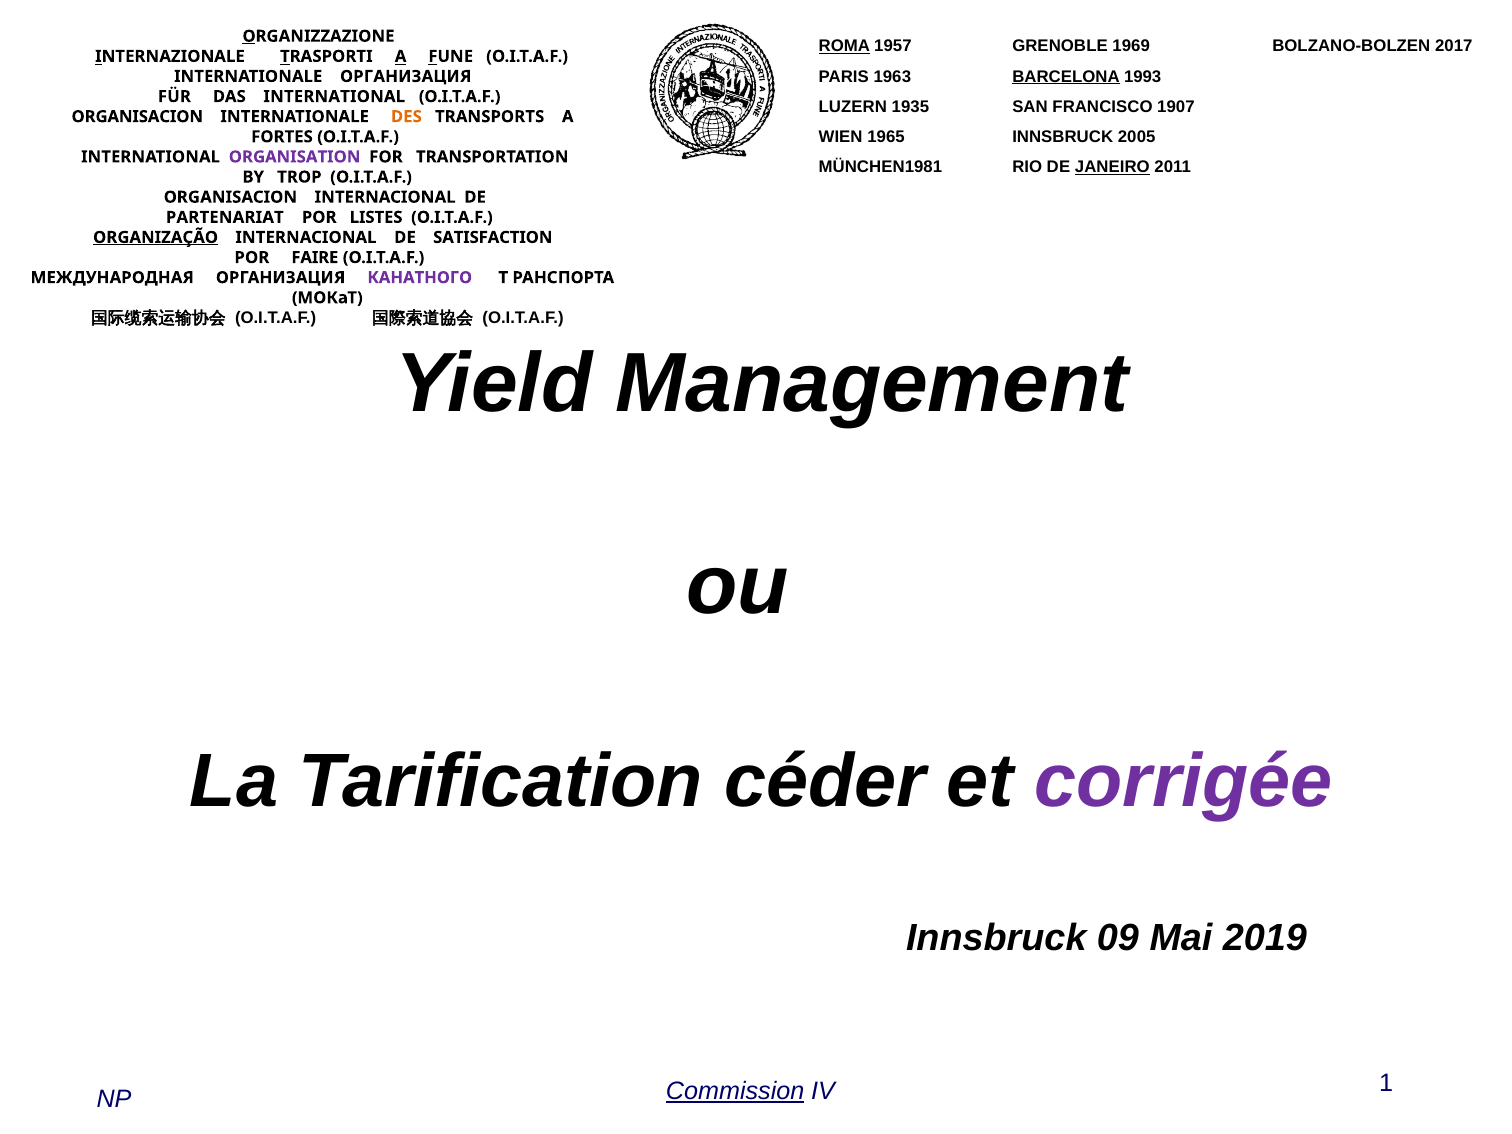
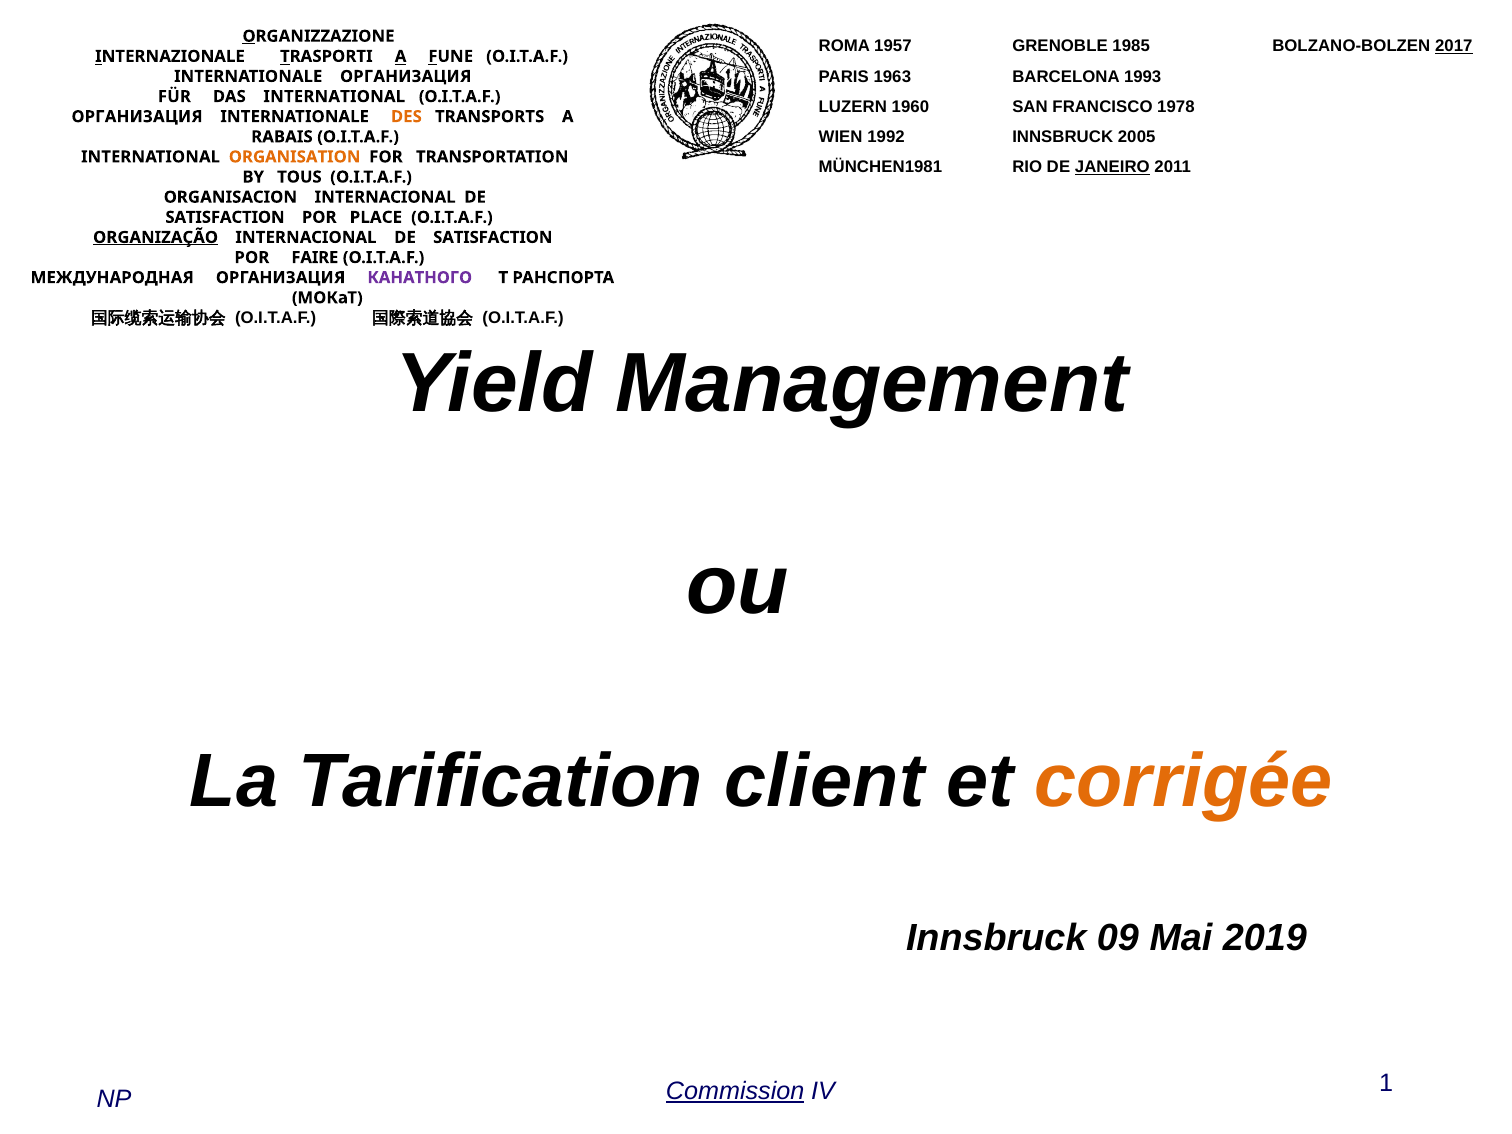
ROMA underline: present -> none (844, 46)
1969: 1969 -> 1985 (1131, 46)
2017 underline: none -> present (1454, 46)
BARCELONA underline: present -> none (1066, 77)
1935: 1935 -> 1960 (910, 107)
1907: 1907 -> 1978 (1176, 107)
ORGANISACION: ORGANISACION -> ОРГАНИЗАЦИЯ (137, 117)
1965: 1965 -> 1992 (886, 137)
FORTES: FORTES -> RABAIS (282, 137)
ORGANISATION colour: purple -> orange (295, 157)
TROP: TROP -> TOUS (299, 177)
PARTENARIAT: PARTENARIAT -> SATISFACTION (225, 217)
LISTES: LISTES -> PLACE (376, 217)
céder: céder -> client (825, 782)
corrigée colour: purple -> orange (1184, 782)
